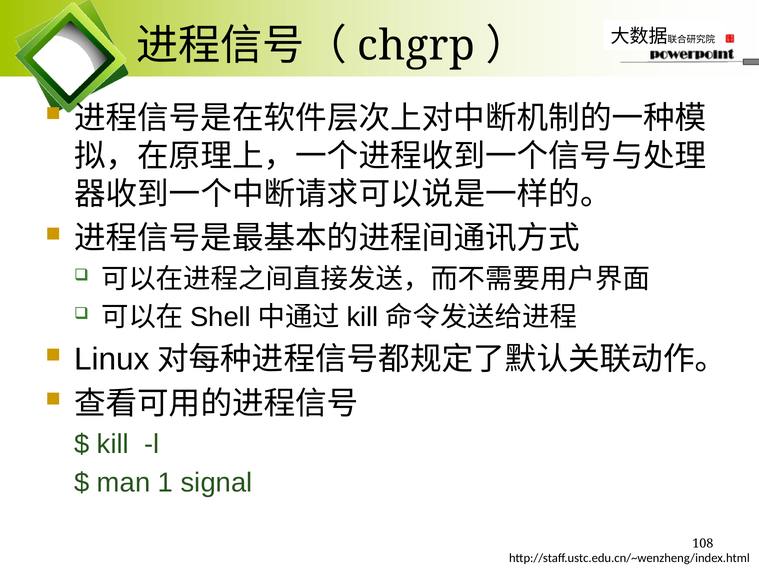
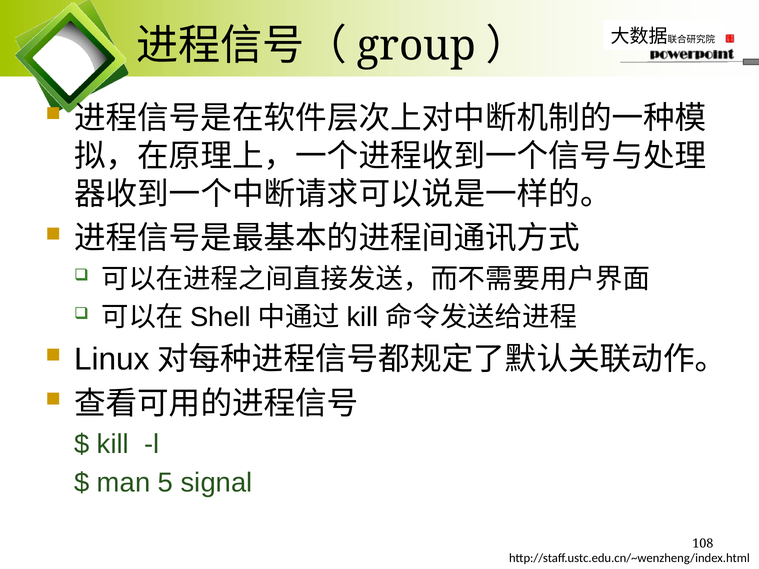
chgrp: chgrp -> group (416, 46)
1: 1 -> 5 (166, 483)
